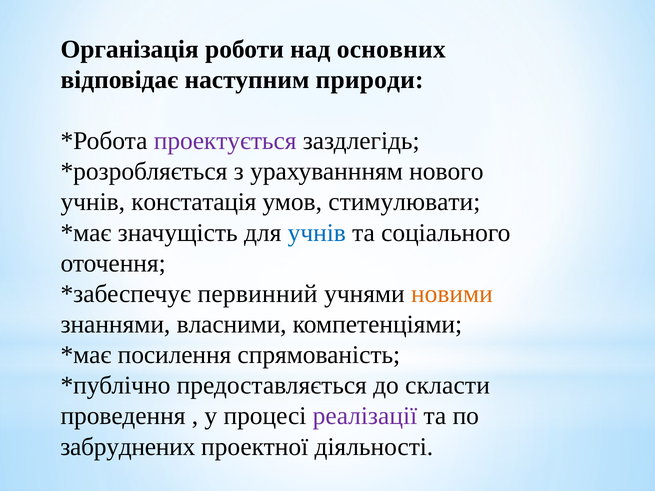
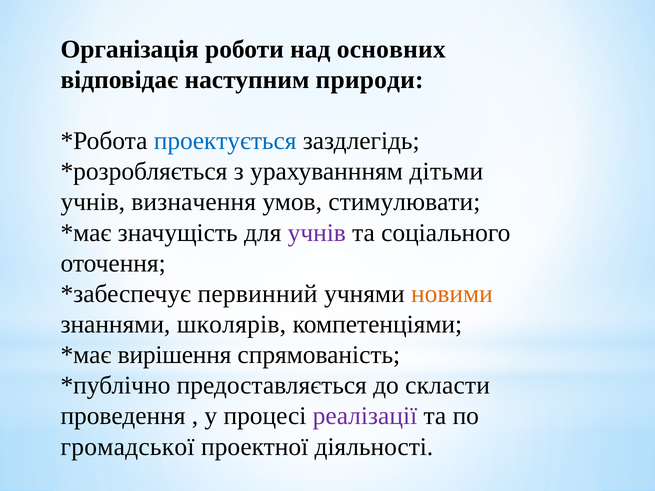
проектується colour: purple -> blue (225, 141)
нового: нового -> дітьми (446, 172)
констатація: констатація -> визначення (194, 202)
учнів colour: blue -> purple (317, 233)
власними: власними -> школярів (231, 325)
посилення: посилення -> вирішення (175, 355)
забруднених: забруднених -> громадської (128, 447)
